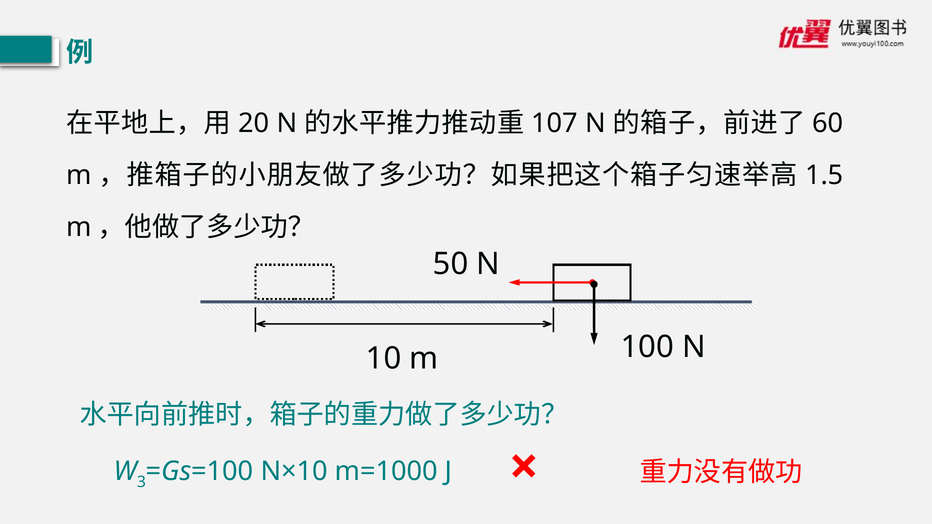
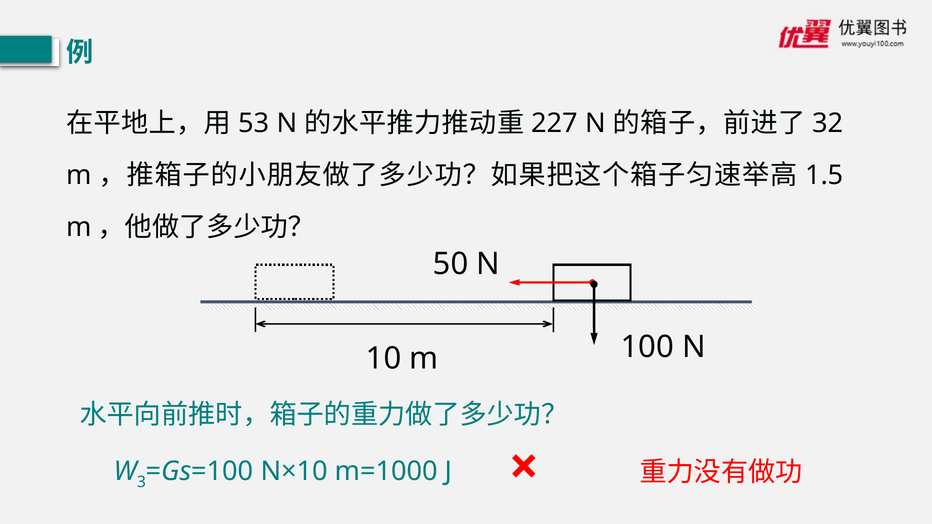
20: 20 -> 53 (254, 123)
107: 107 -> 227 (555, 123)
60: 60 -> 32 (828, 123)
